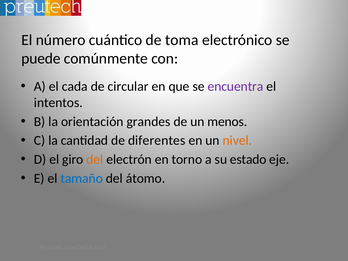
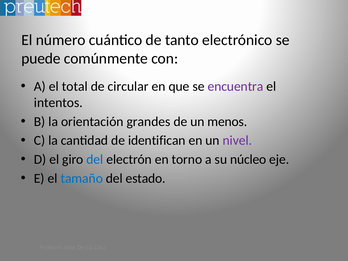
toma: toma -> tanto (182, 40)
cada: cada -> total (75, 86)
diferentes: diferentes -> identifican (157, 141)
nivel colour: orange -> purple (237, 141)
del colour: orange -> blue (95, 159)
estado: estado -> núcleo (248, 159)
átomo: átomo -> estado (146, 178)
